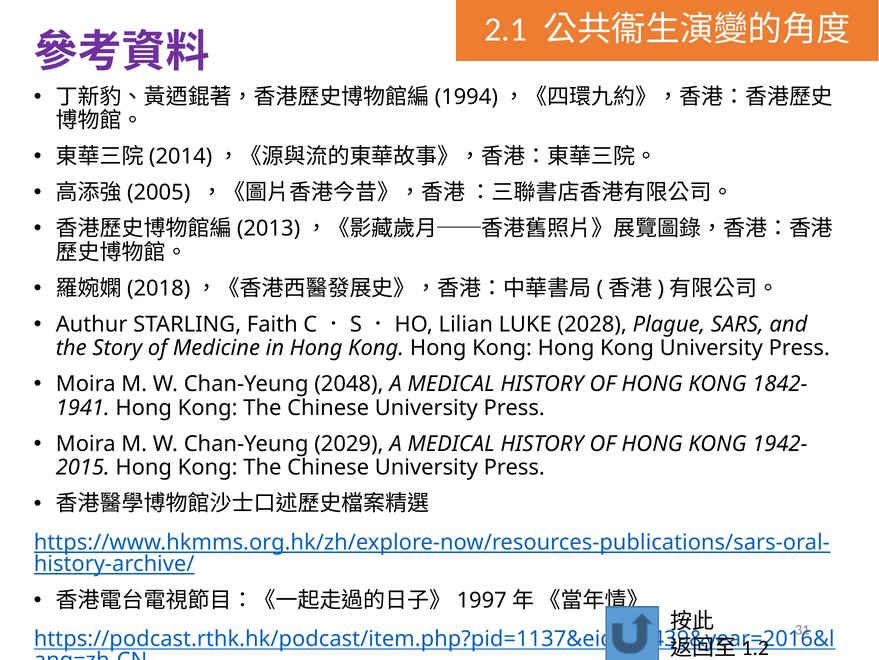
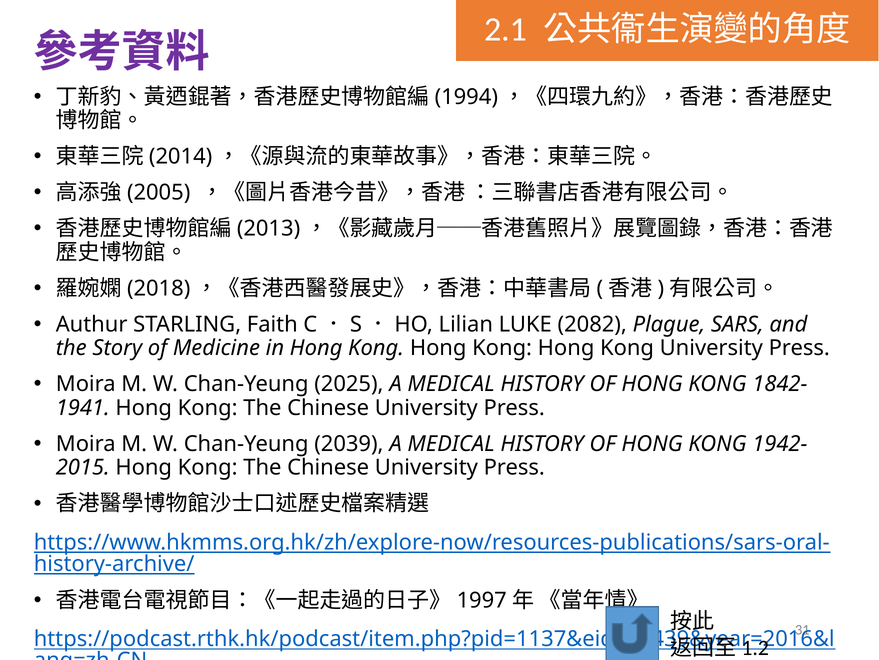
2028: 2028 -> 2082 (592, 324)
2048: 2048 -> 2025 (349, 384)
2029: 2029 -> 2039 (349, 443)
